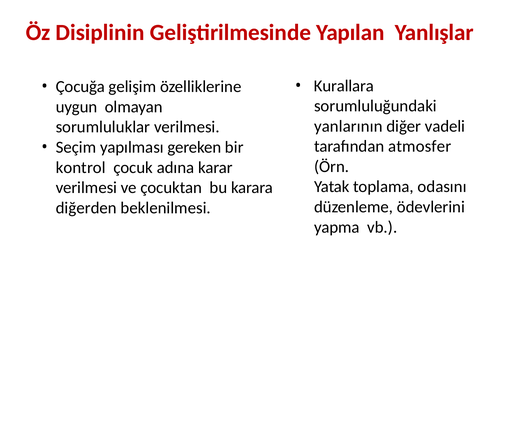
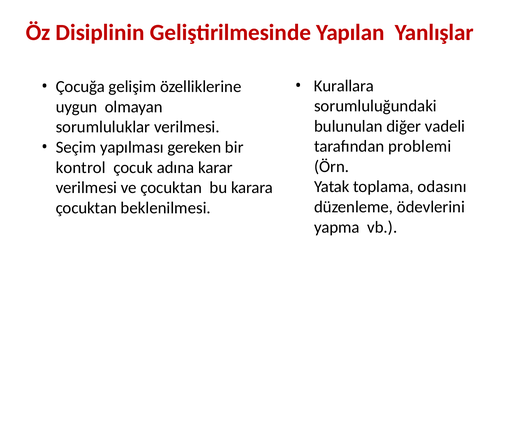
yanlarının: yanlarının -> bulunulan (348, 126)
atmosfer: atmosfer -> problemi (420, 146)
diğerden: diğerden -> çocuktan (86, 208)
